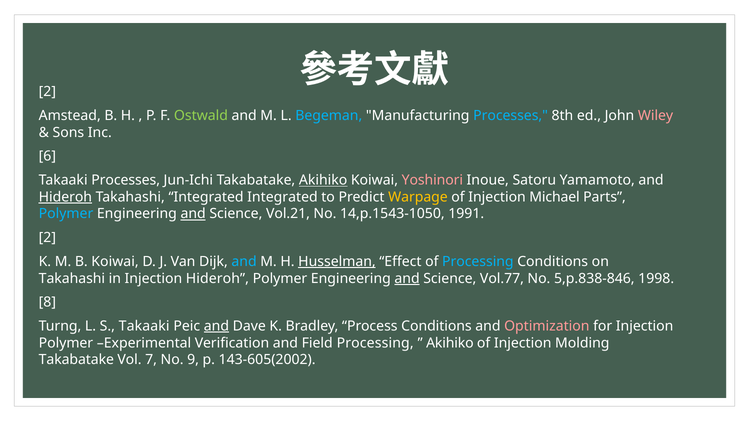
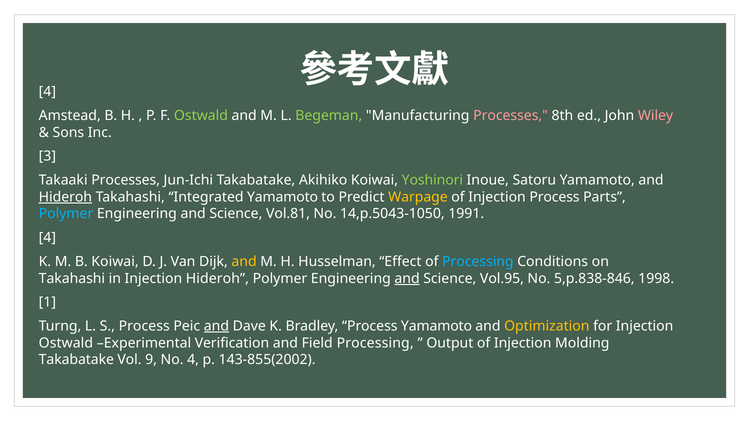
2: 2 -> 4 (47, 92)
Begeman colour: light blue -> light green (329, 116)
Processes colour: light blue -> pink (511, 116)
6: 6 -> 3 (47, 156)
Akihiko underline: present -> none (323, 180)
Yoshinori colour: pink -> light green (432, 180)
Integrated Integrated: Integrated -> Yamamoto (283, 197)
Injection Michael: Michael -> Process (555, 197)
and underline: present -> none (193, 214)
Vol.21: Vol.21 -> Vol.81 (288, 214)
14,p.1543-1050: 14,p.1543-1050 -> 14,p.5043-1050 (392, 214)
2: 2 -> 4 (47, 238)
and colour: light blue -> yellow (244, 262)
Husselman underline: present -> none (337, 262)
Vol.77: Vol.77 -> Vol.95 (502, 279)
8: 8 -> 1 (47, 302)
S Takaaki: Takaaki -> Process (144, 326)
Process Conditions: Conditions -> Yamamoto (437, 326)
Optimization colour: pink -> yellow (547, 326)
Polymer: Polymer -> Ostwald (66, 343)
Akihiko: Akihiko -> Output (450, 343)
7: 7 -> 9 (151, 360)
No 9: 9 -> 4 (193, 360)
143-605(2002: 143-605(2002 -> 143-855(2002 (267, 360)
